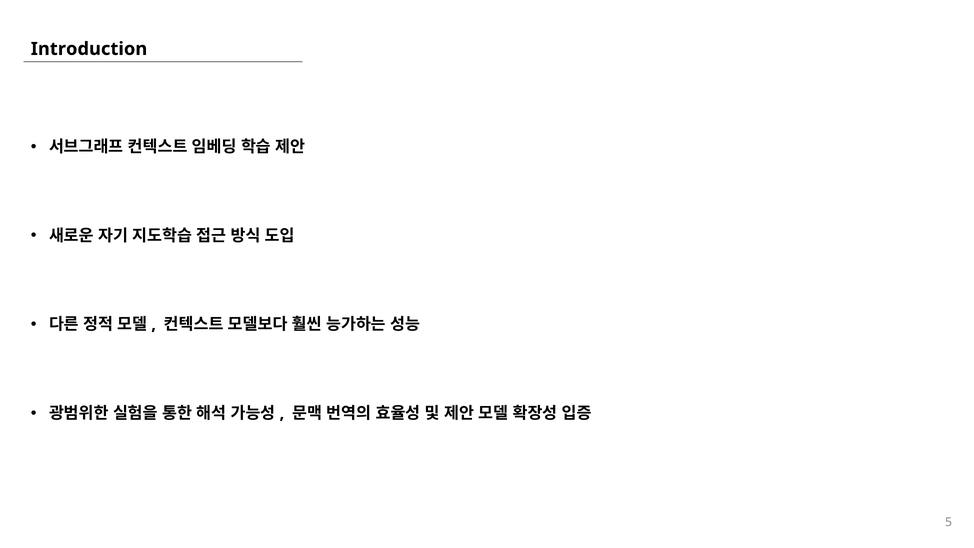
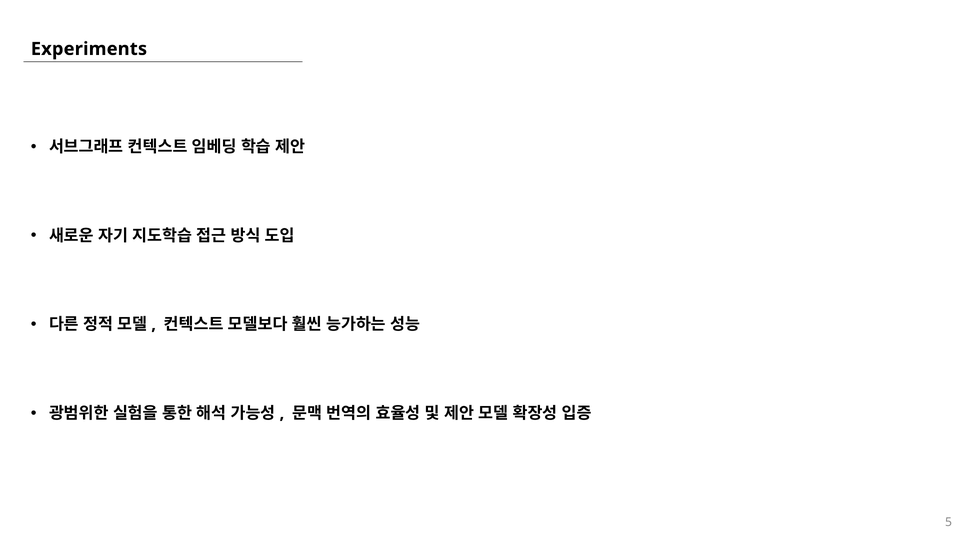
Introduction: Introduction -> Experiments (89, 49)
